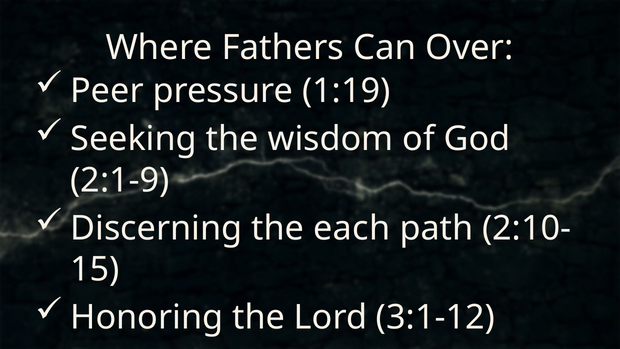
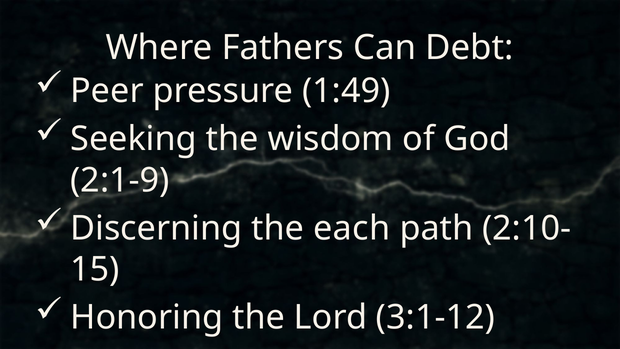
Over: Over -> Debt (469, 48)
1:19: 1:19 -> 1:49 (346, 91)
